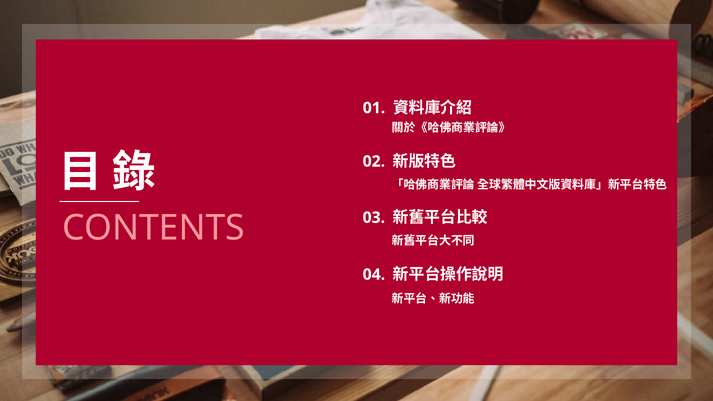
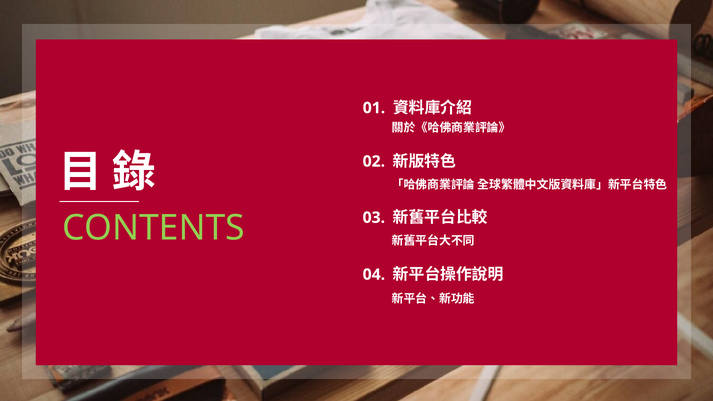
CONTENTS colour: pink -> light green (154, 228)
